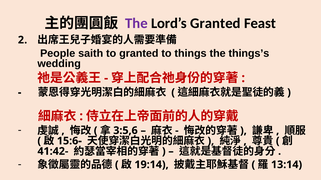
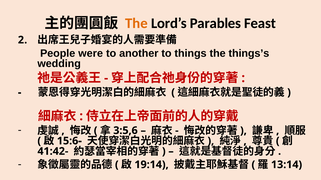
The colour: purple -> orange (136, 23)
Lord’s Granted: Granted -> Parables (215, 23)
saith: saith -> were (91, 53)
to granted: granted -> another (139, 53)
